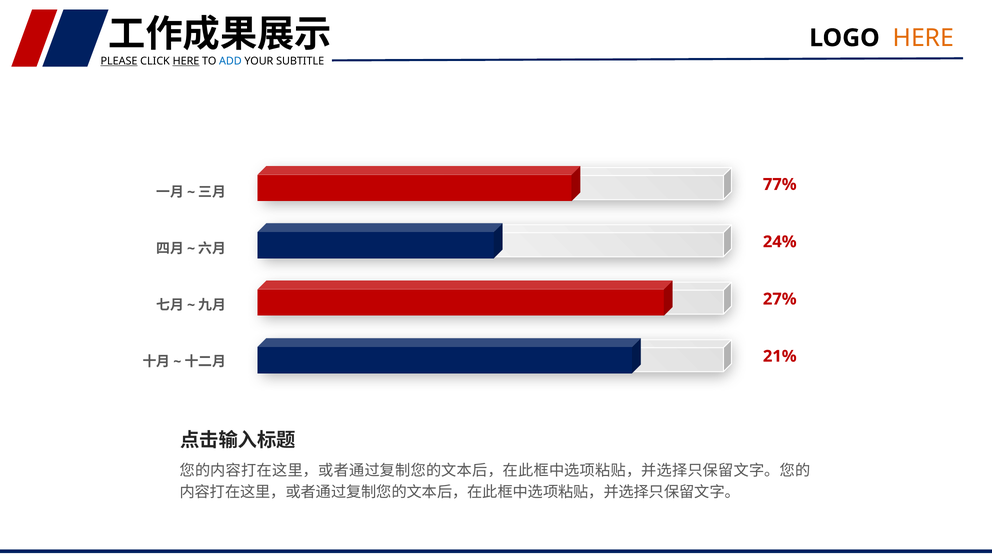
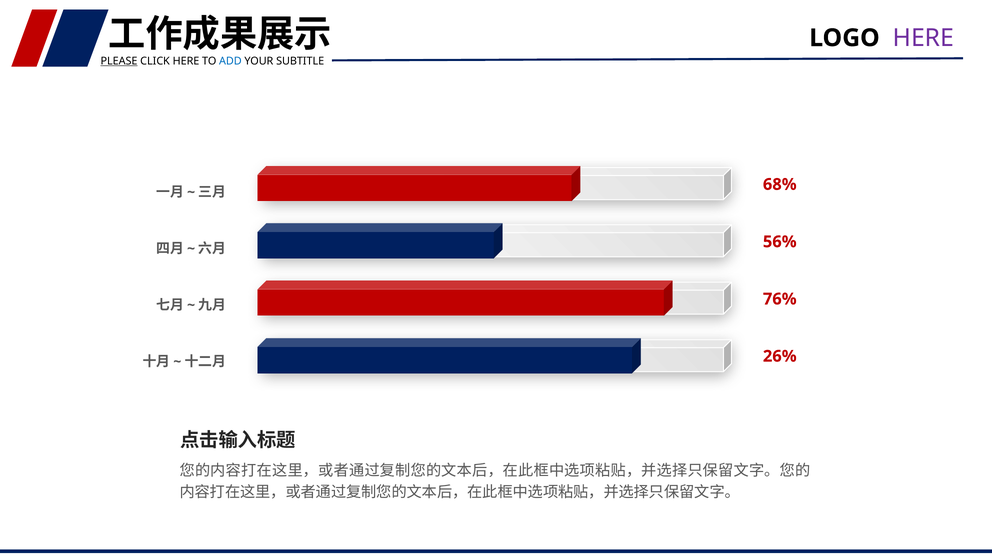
HERE colour: orange -> purple (923, 38)
HERE underline: present -> none (186, 61)
77%: 77% -> 68% (780, 184)
24%: 24% -> 56% (780, 242)
27%: 27% -> 76% (780, 299)
21%: 21% -> 26% (780, 356)
